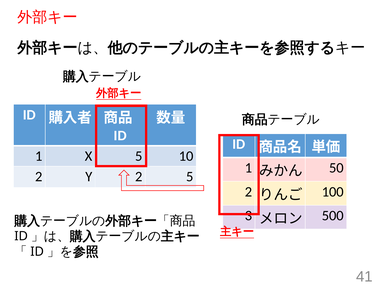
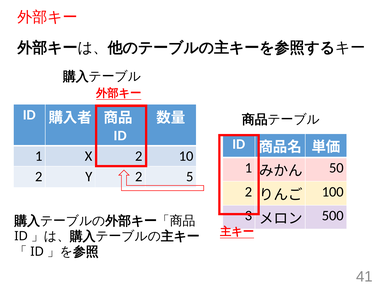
X 5: 5 -> 2 (139, 156)
